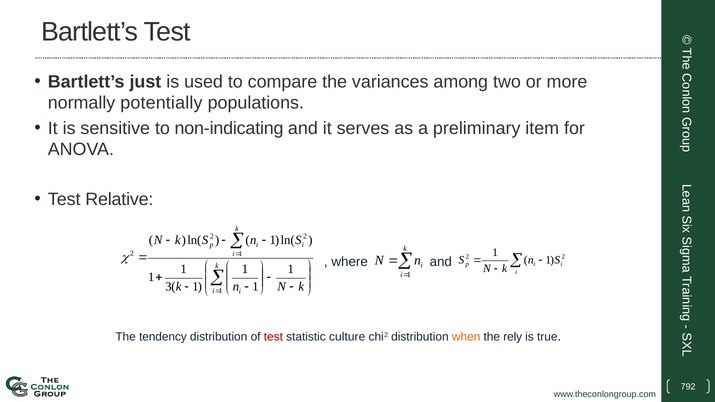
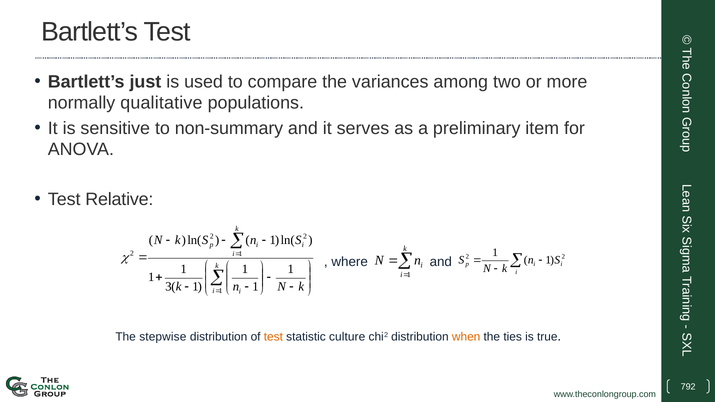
potentially: potentially -> qualitative (161, 103)
non-indicating: non-indicating -> non-summary (229, 128)
tendency: tendency -> stepwise (163, 337)
test colour: red -> orange (273, 337)
rely: rely -> ties (513, 337)
